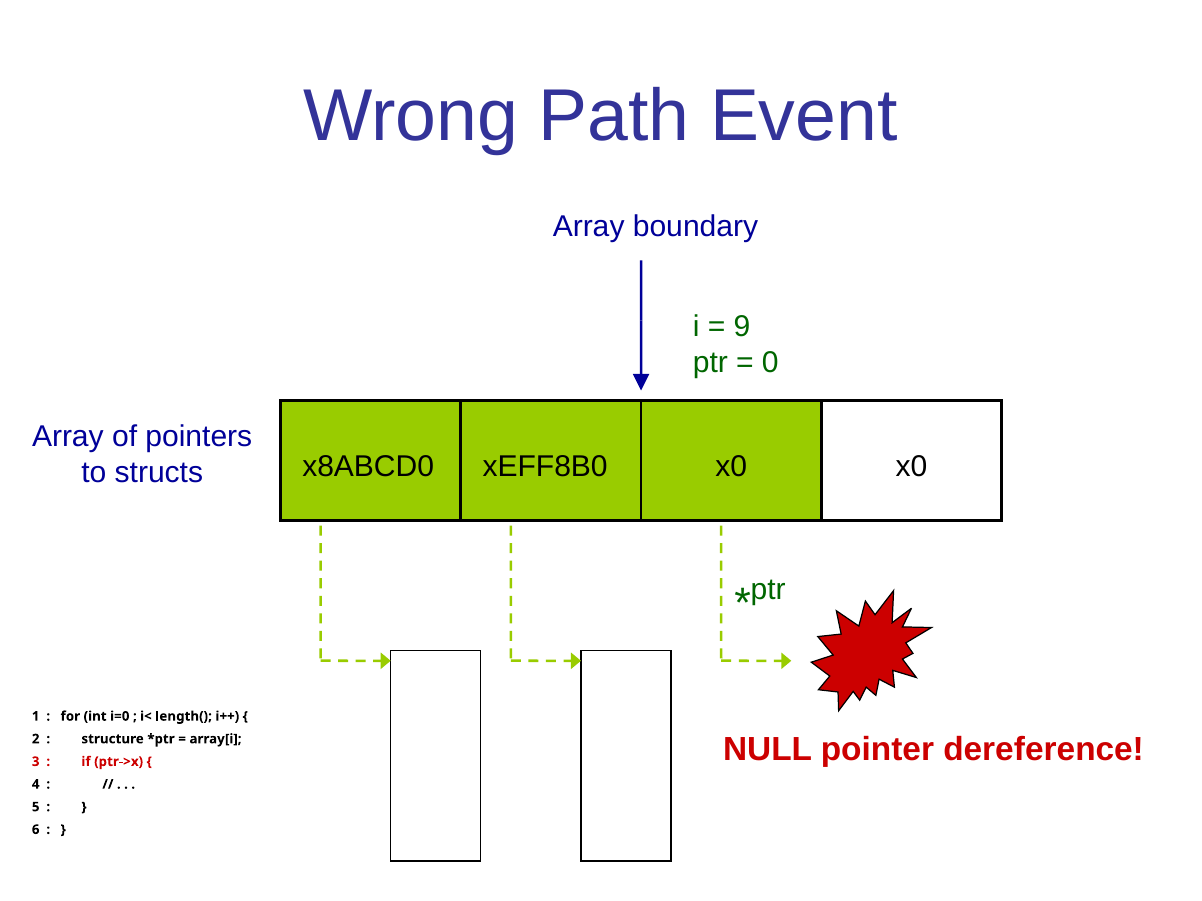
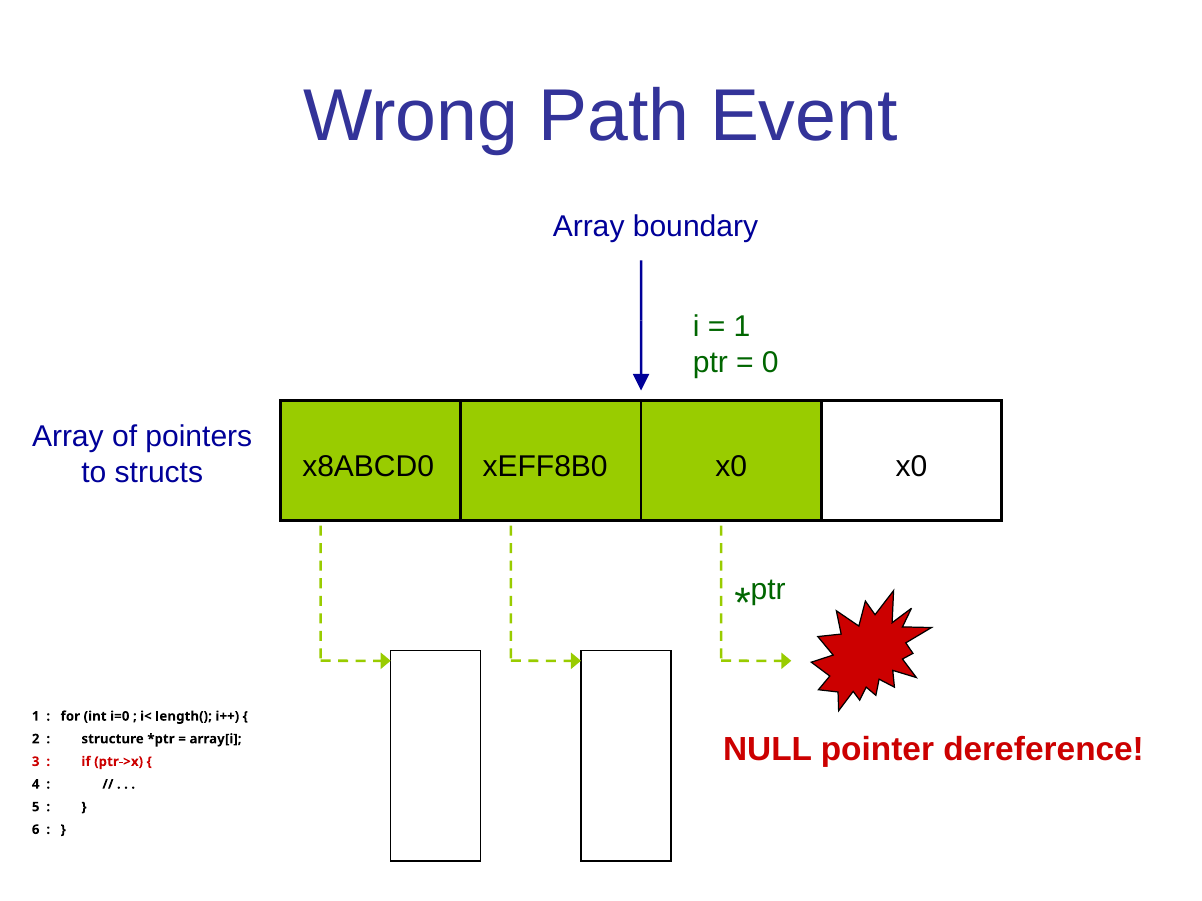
9: 9 -> 1 (742, 327)
